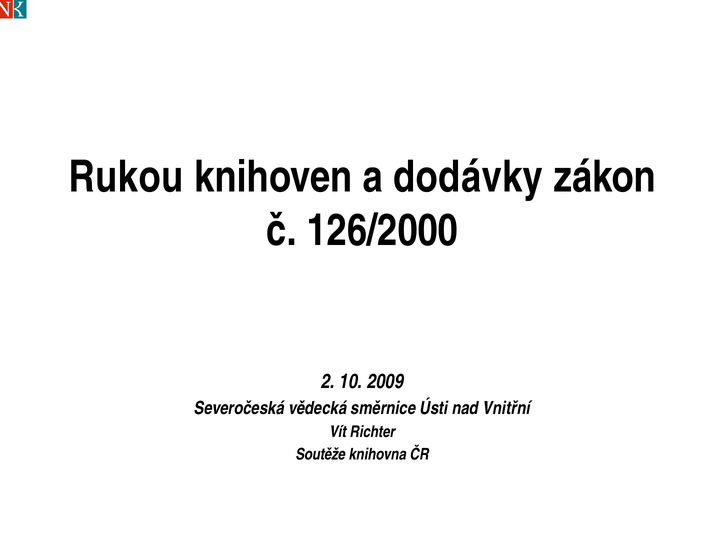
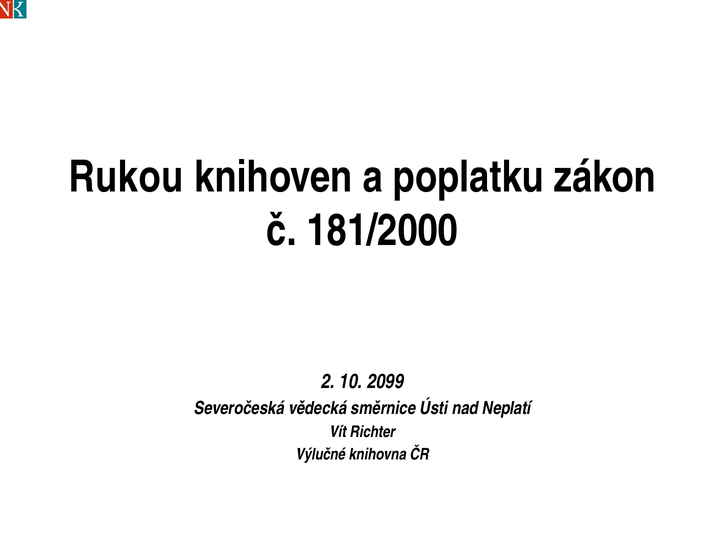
dodávky: dodávky -> poplatku (468, 177)
126/2000: 126/2000 -> 181/2000 (382, 230)
2009: 2009 -> 2099 (385, 382)
Vnitřní: Vnitřní -> Neplatí (507, 408)
Soutěže: Soutěže -> Výlučné (321, 454)
